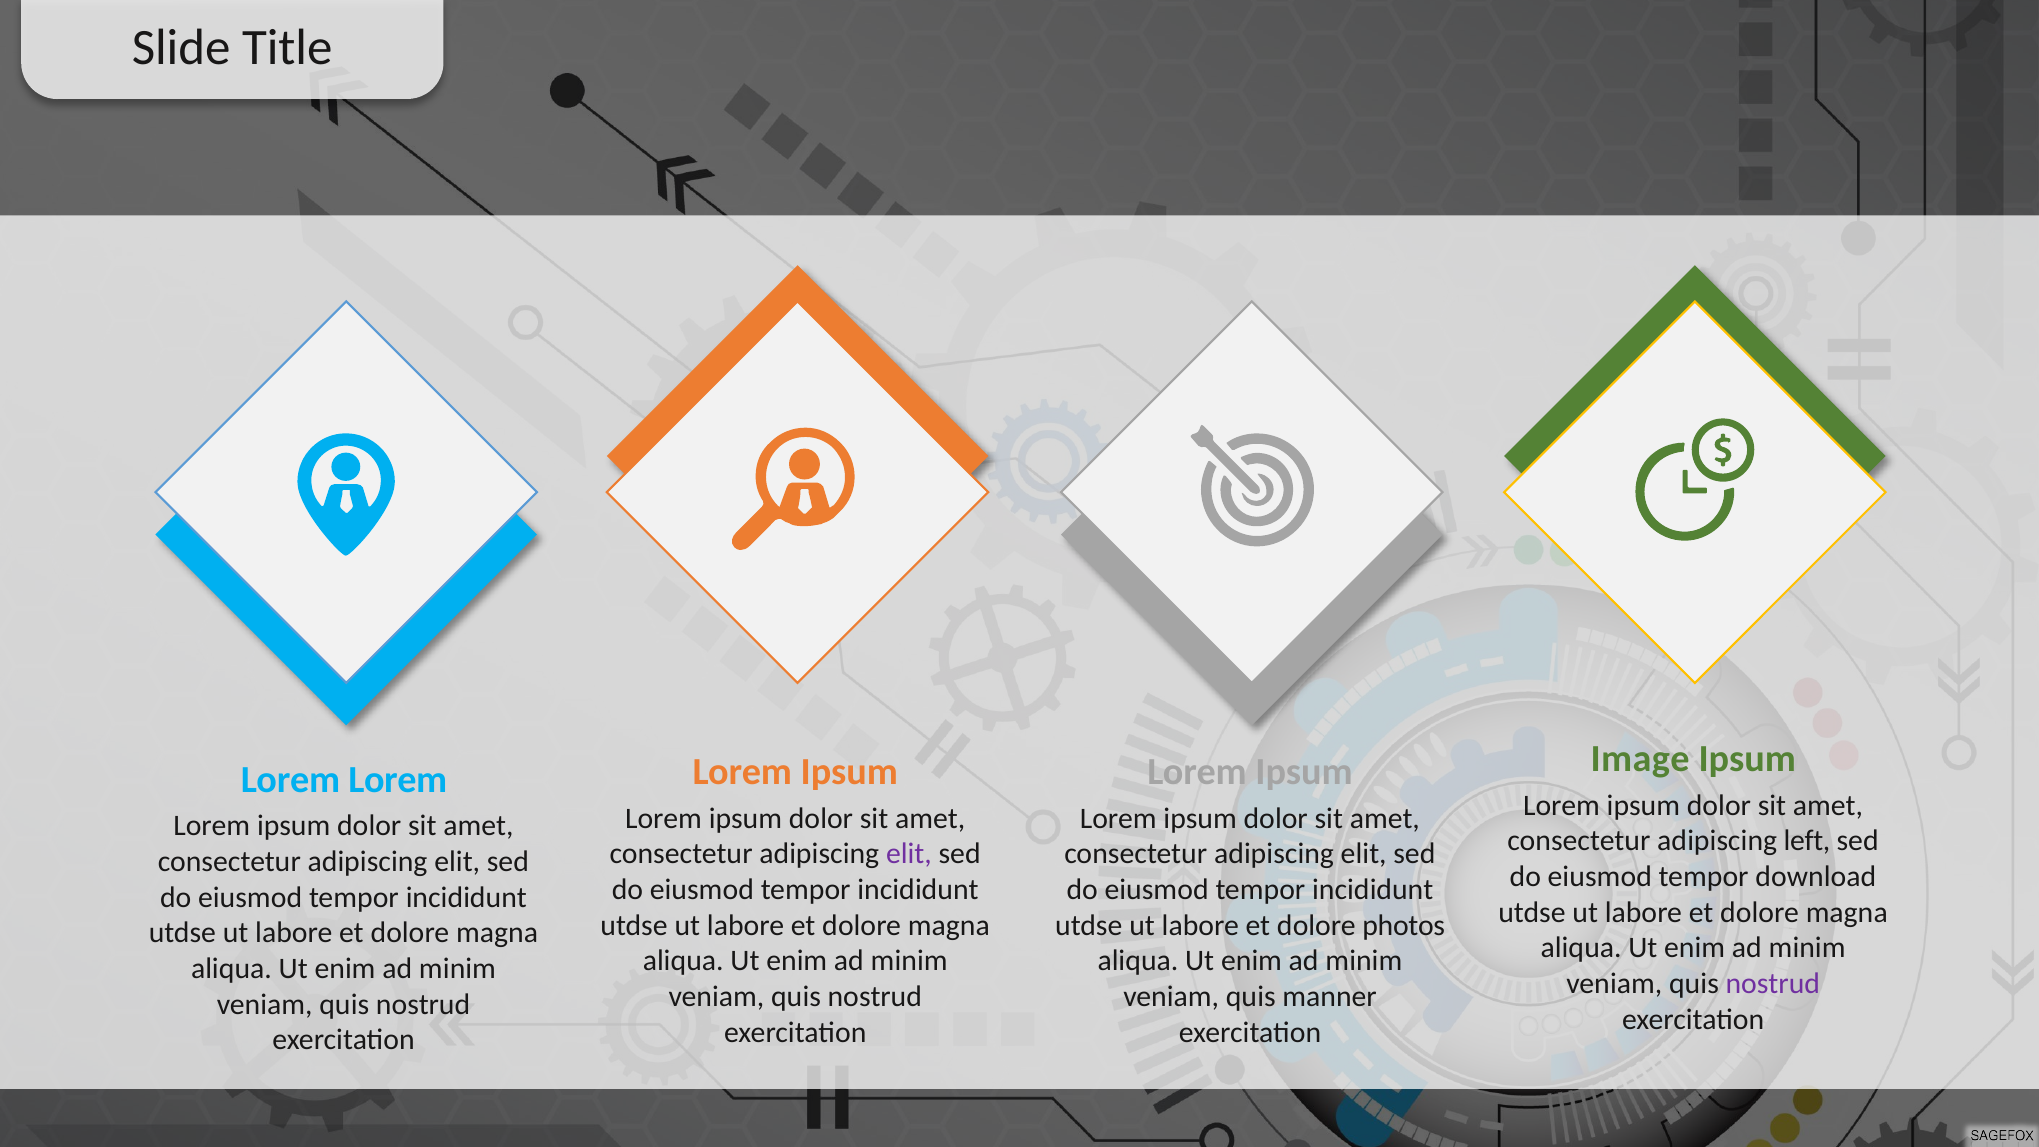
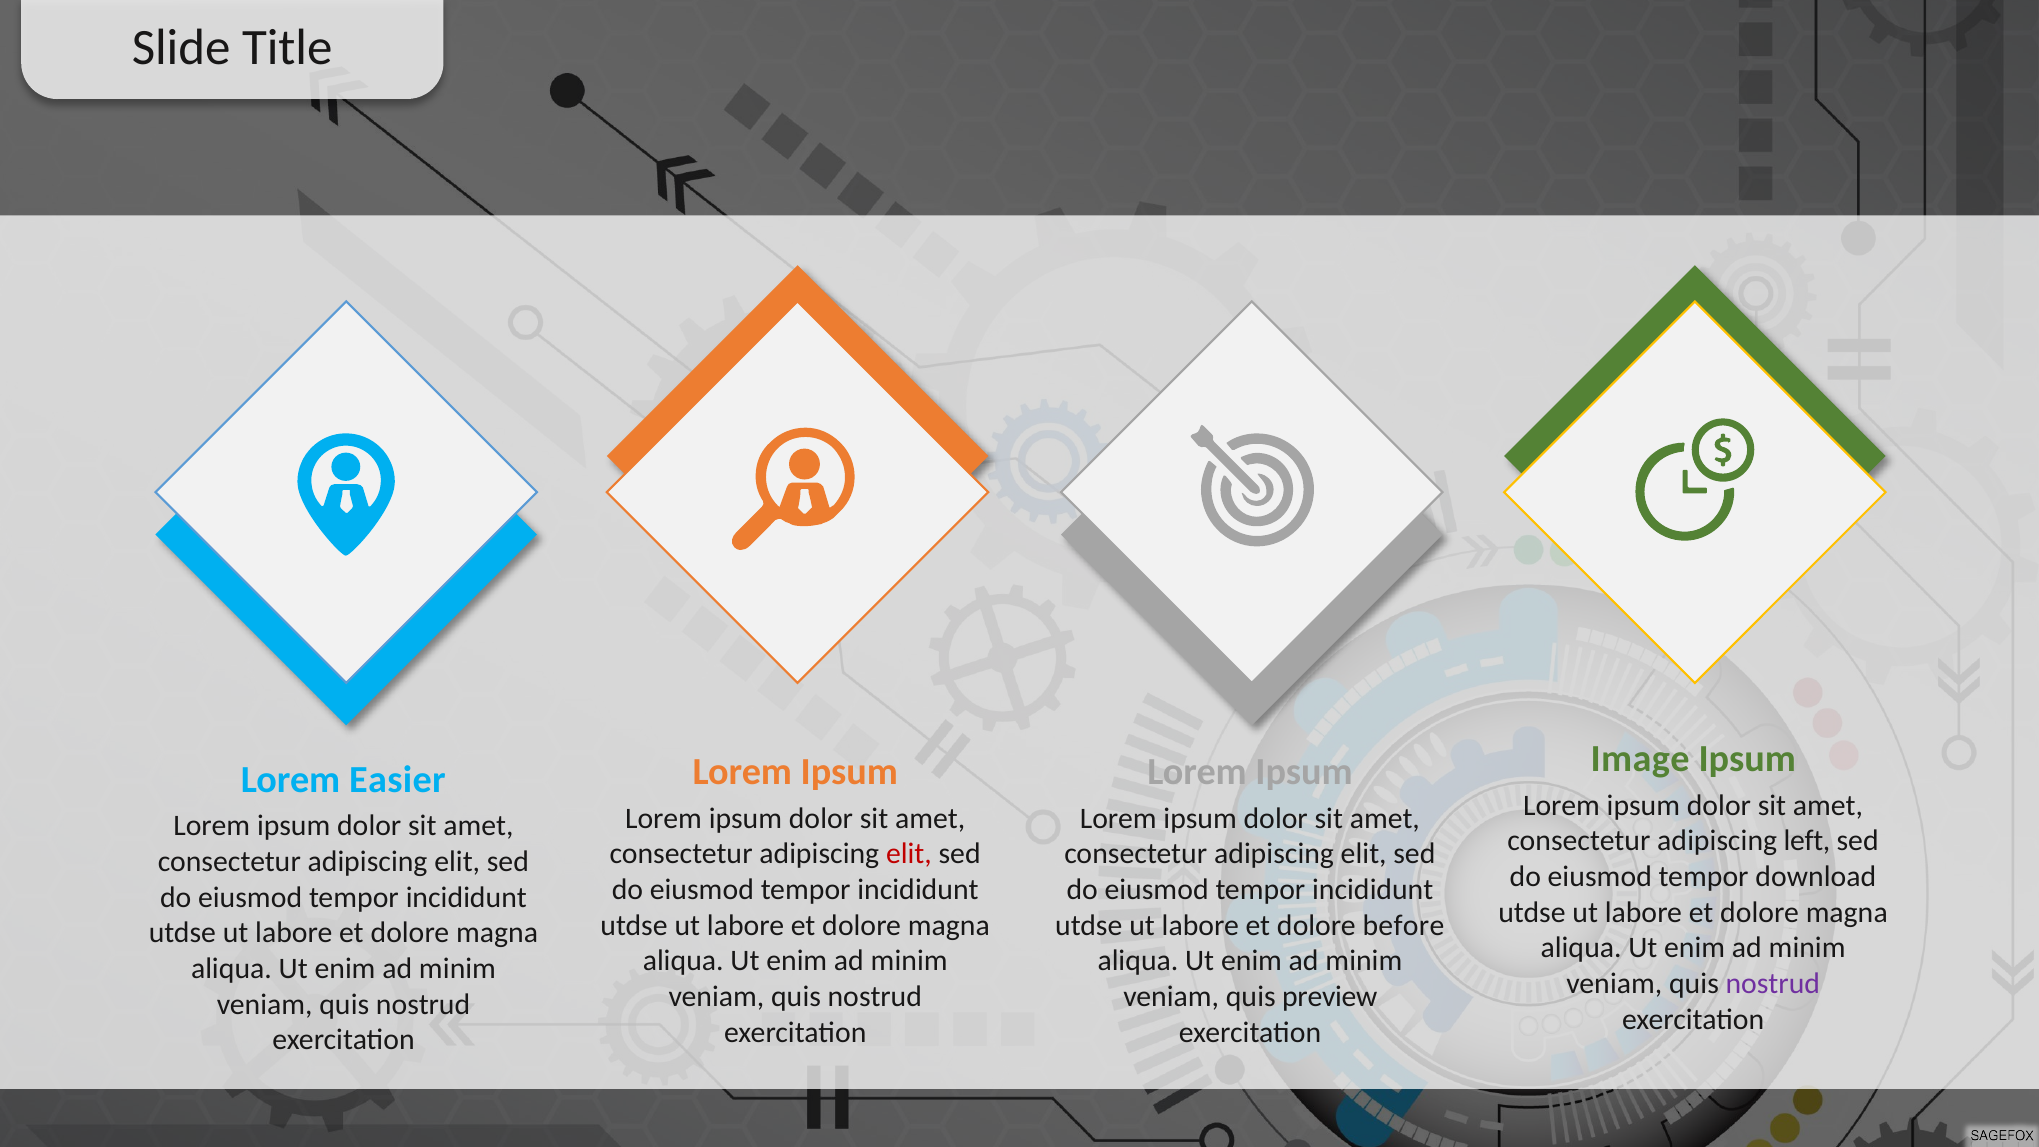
Lorem: Lorem -> Easier (397, 780)
elit colour: purple -> red (909, 854)
photos: photos -> before (1403, 925)
manner: manner -> preview (1330, 997)
